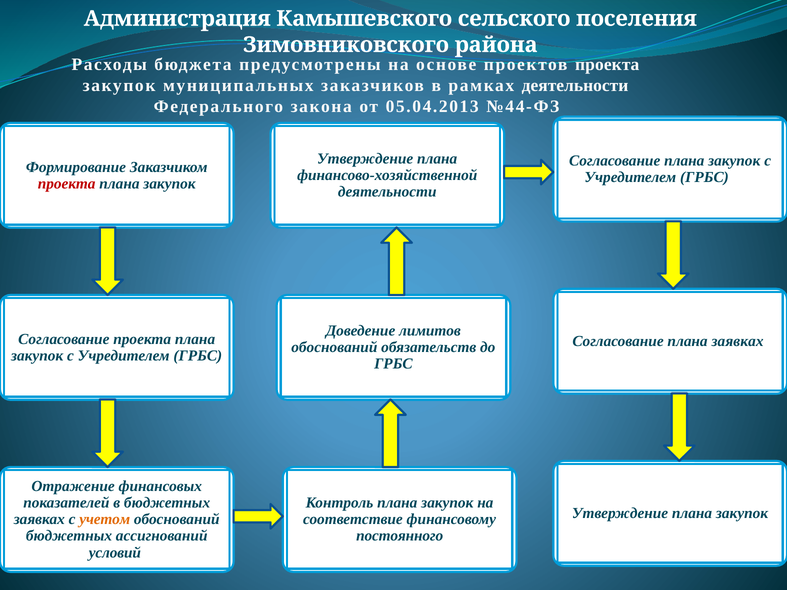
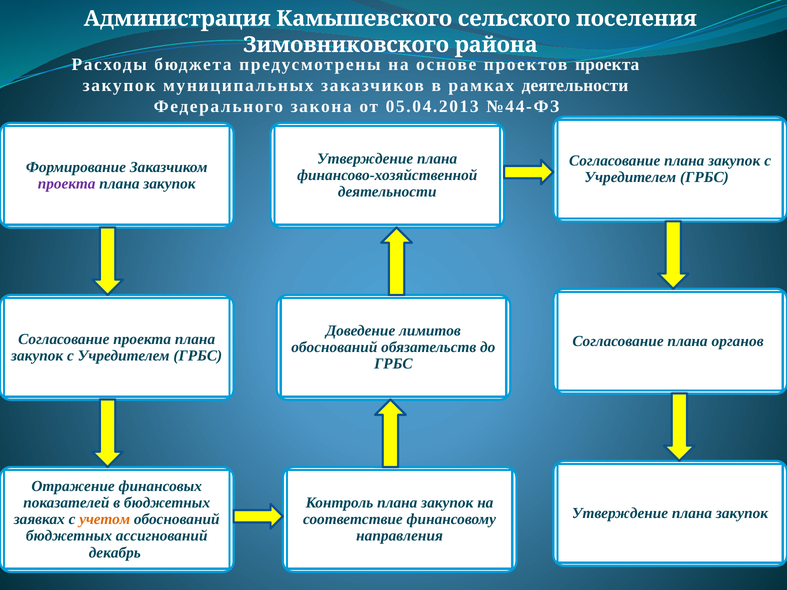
проекта colour: red -> purple (67, 184)
плана заявках: заявках -> органов (738, 341)
постоянного: постоянного -> направления (400, 536)
условий: условий -> декабрь (115, 553)
